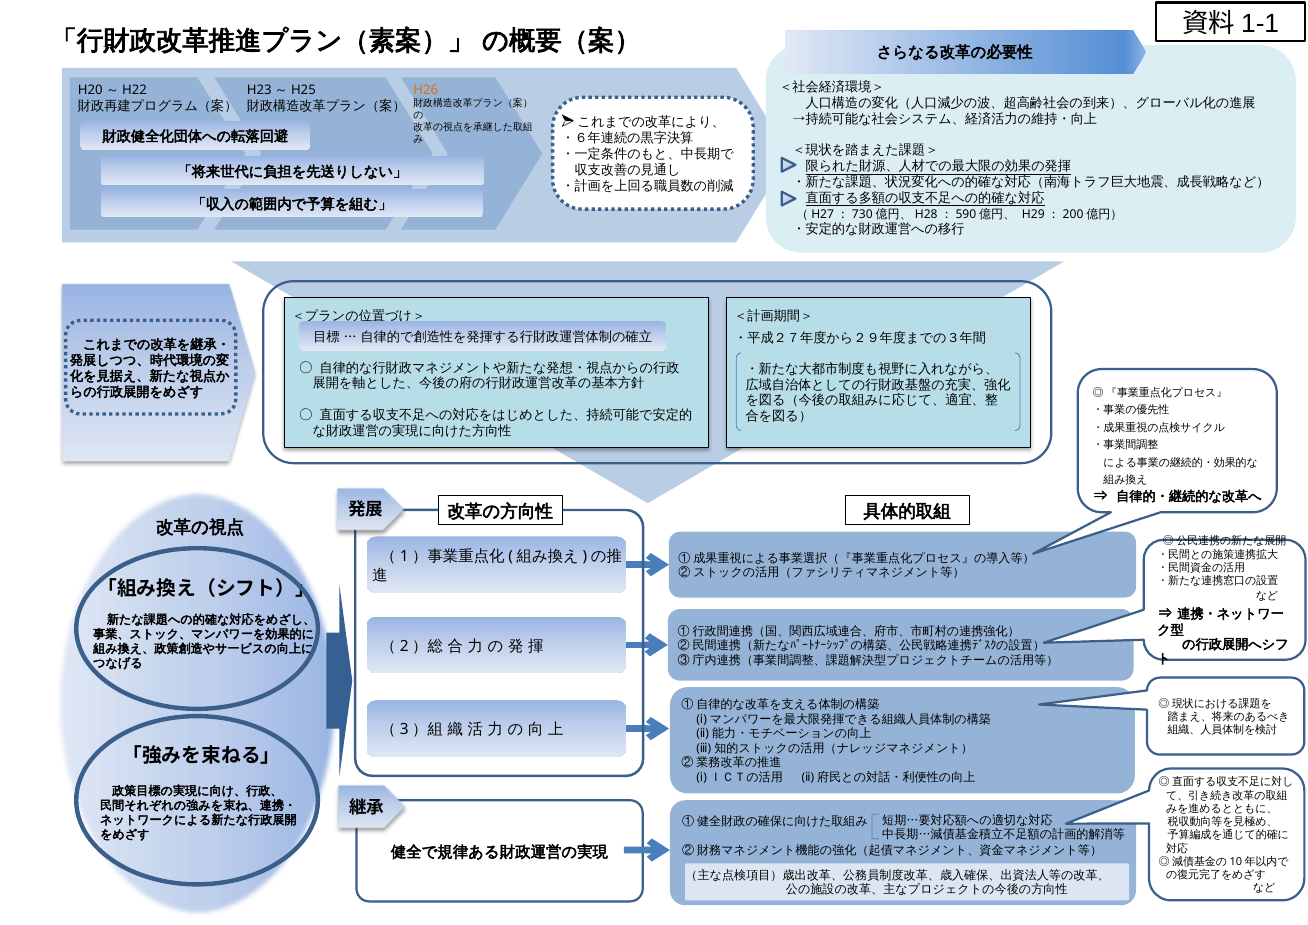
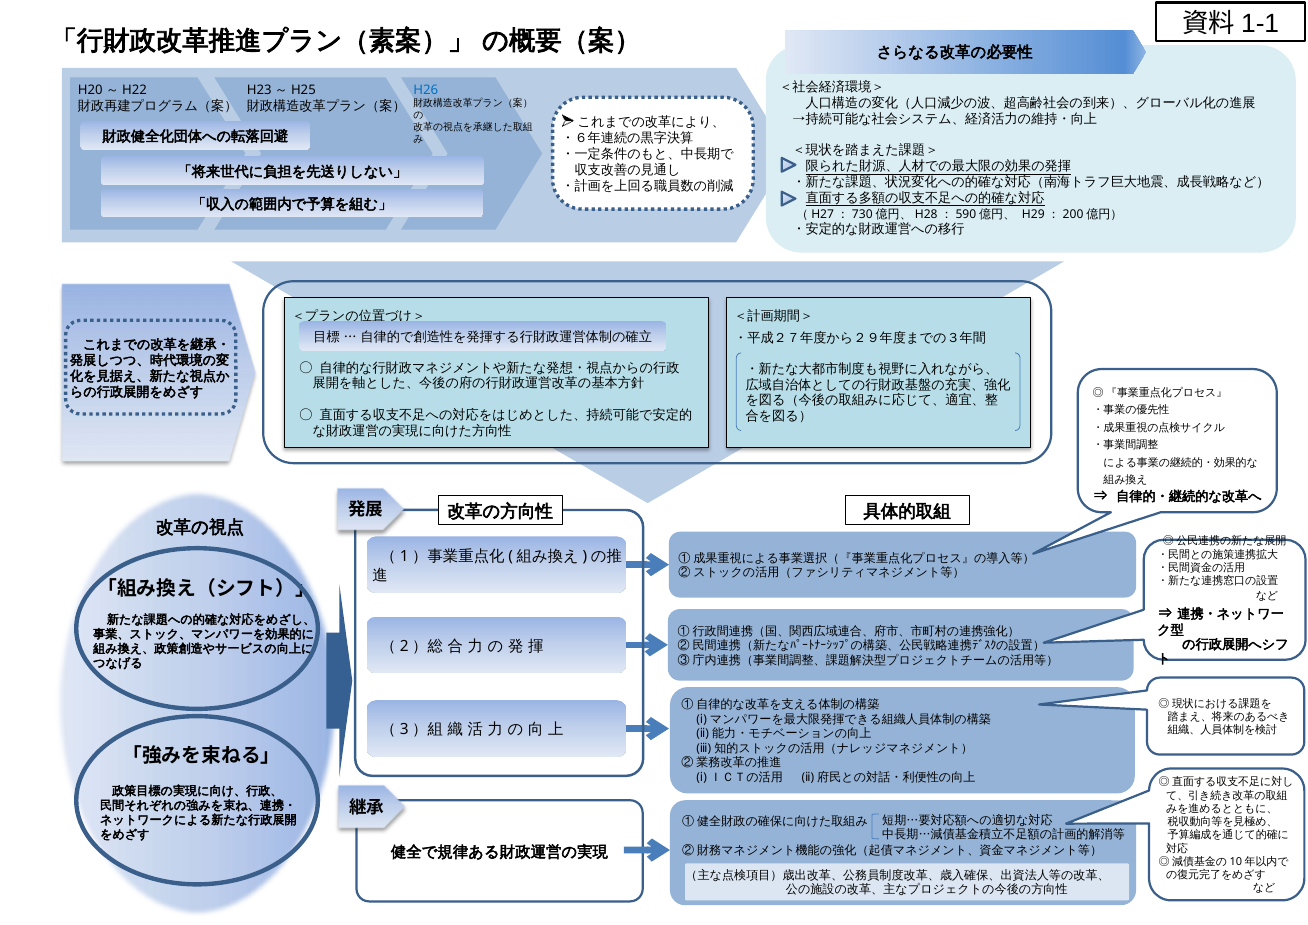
H26 colour: orange -> blue (426, 90)
